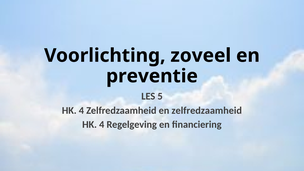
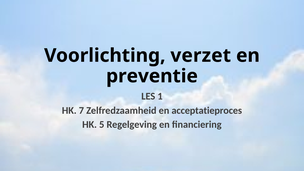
zoveel: zoveel -> verzet (201, 56)
5: 5 -> 1 (160, 96)
4: 4 -> 7 (81, 110)
en zelfredzaamheid: zelfredzaamheid -> acceptatieproces (207, 110)
4: 4 -> 5 (102, 125)
